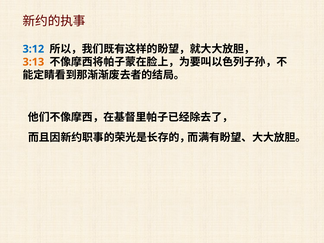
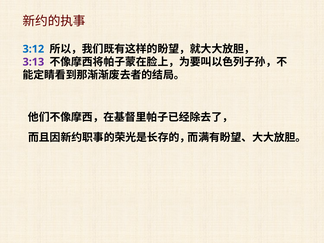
3:13 colour: orange -> purple (33, 62)
